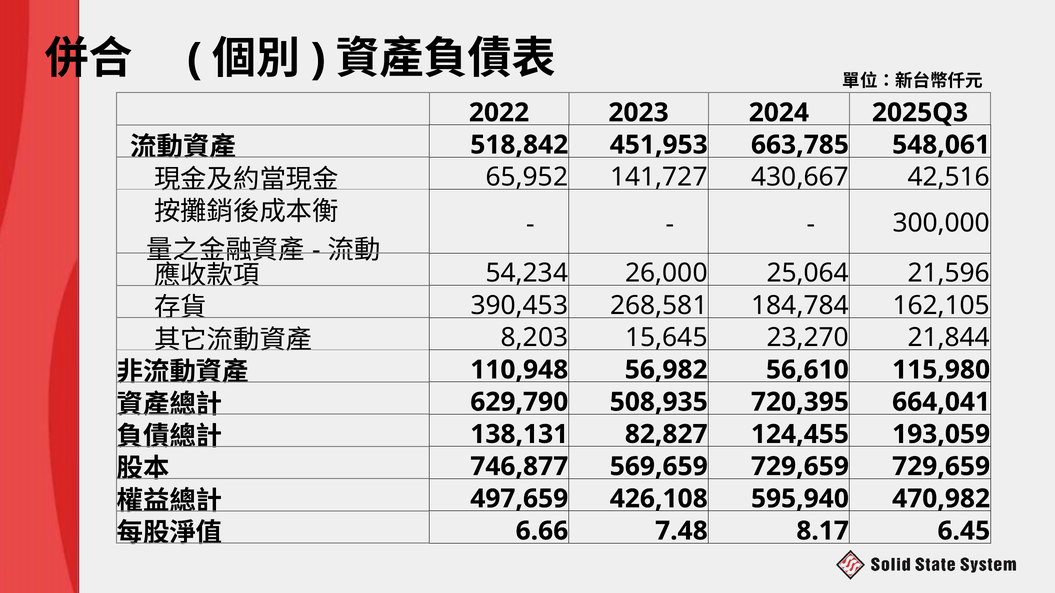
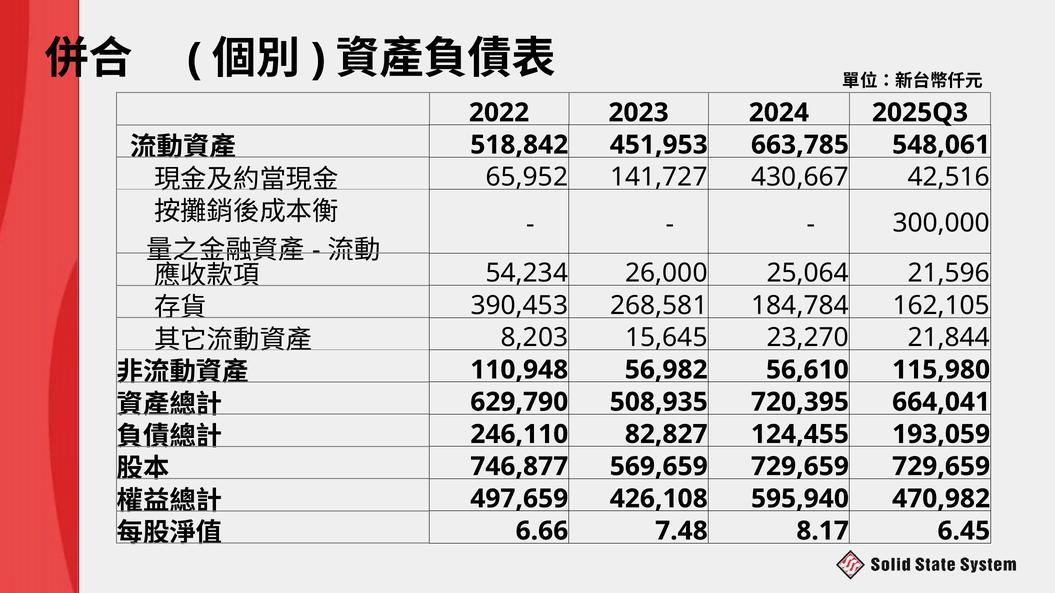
138,131: 138,131 -> 246,110 (519, 435)
